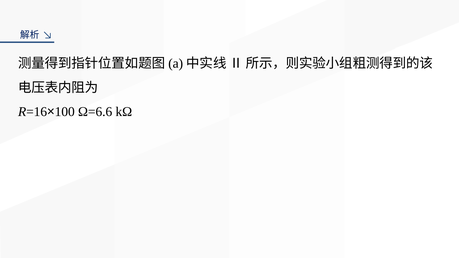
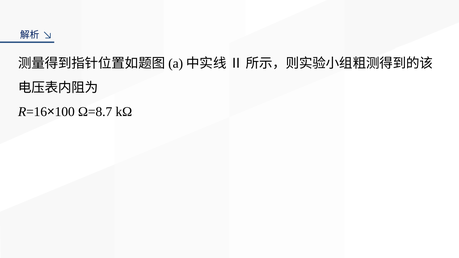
Ω=6.6: Ω=6.6 -> Ω=8.7 (95, 112)
